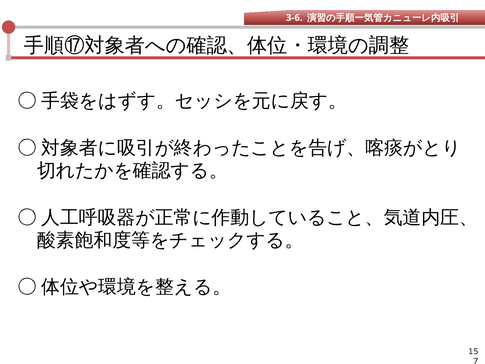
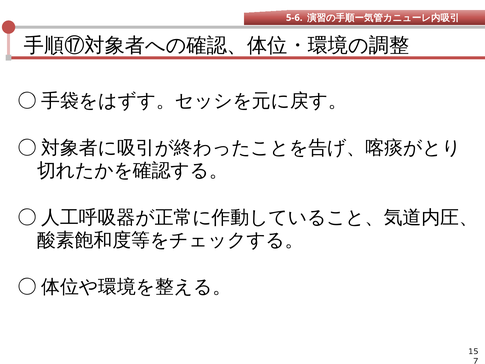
3-6: 3-6 -> 5-6 (294, 18)
